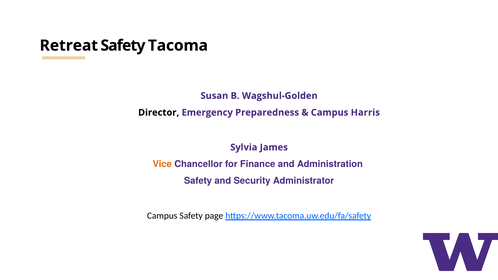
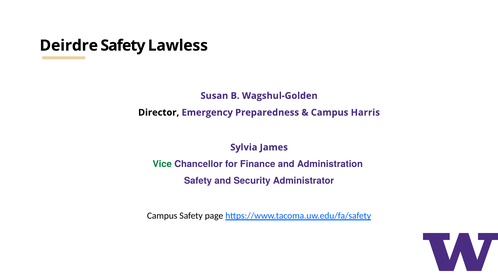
Retreat: Retreat -> Deirdre (69, 46)
Tacoma: Tacoma -> Lawless (178, 46)
Vice colour: orange -> green (162, 164)
